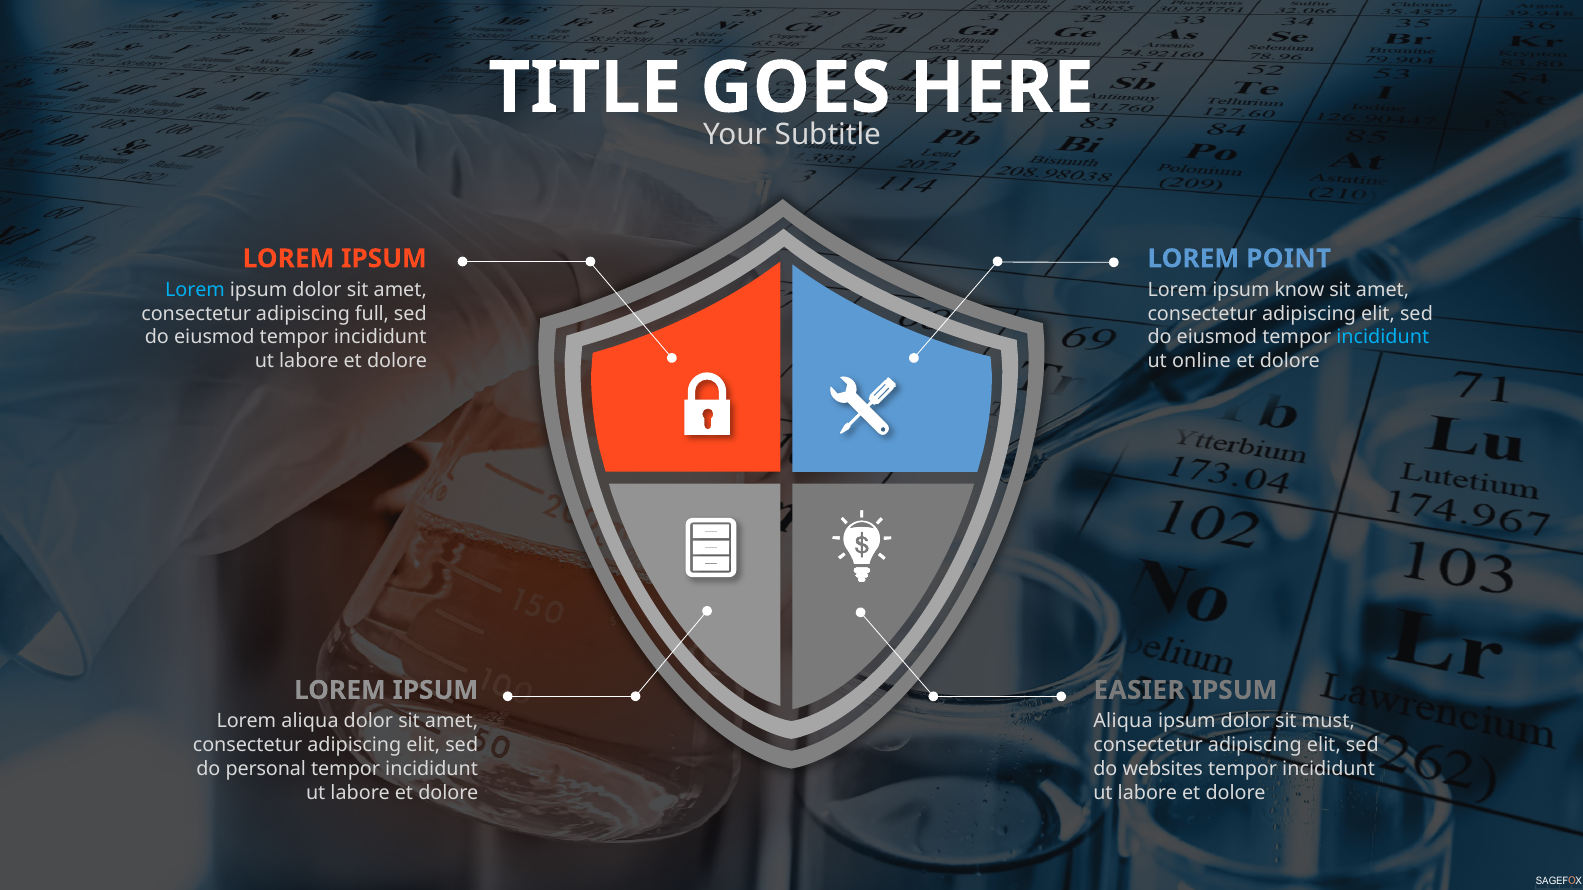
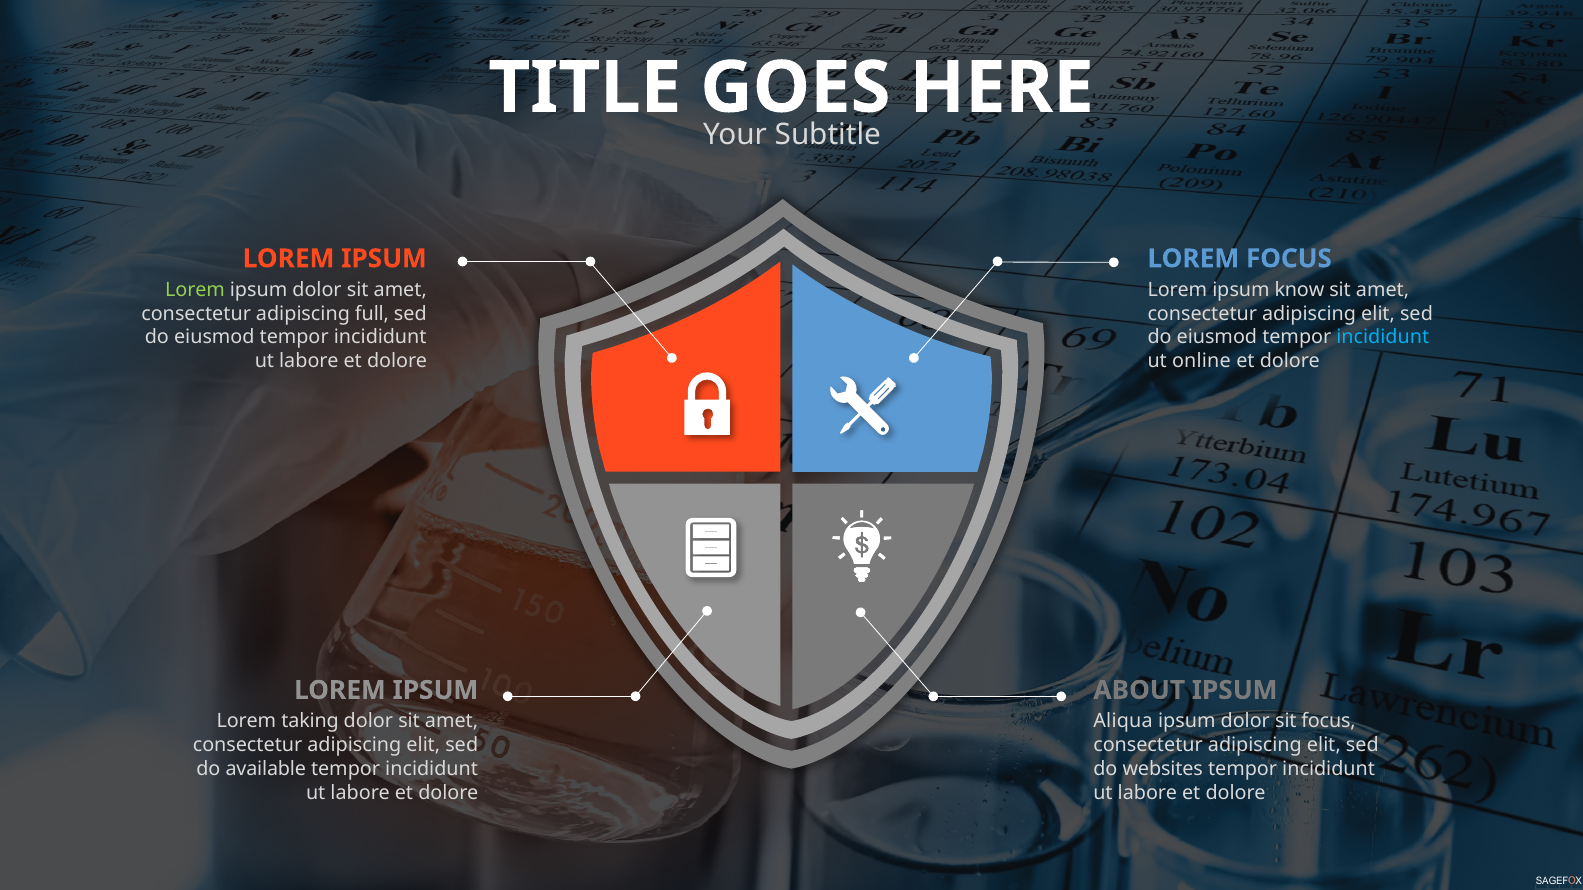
LOREM POINT: POINT -> FOCUS (1289, 259)
Lorem colour: light blue -> light green (195, 290)
EASIER: EASIER -> ABOUT (1139, 691)
Lorem aliqua: aliqua -> taking (310, 722)
sit must: must -> focus (1328, 722)
personal: personal -> available (266, 769)
